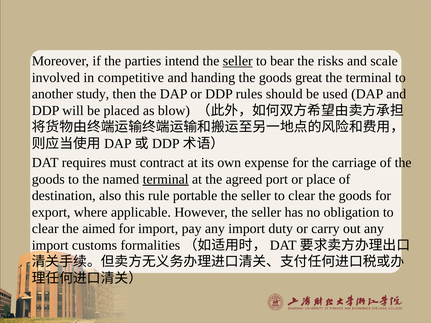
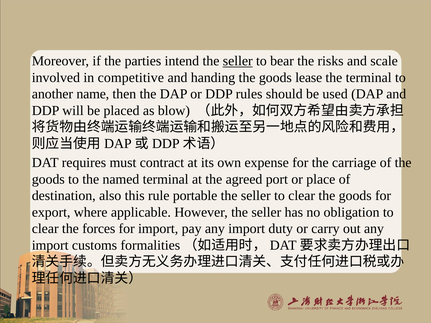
great: great -> lease (309, 78)
study: study -> name (93, 94)
terminal underline: present -> none (166, 179)
aimed: aimed -> forces (99, 229)
